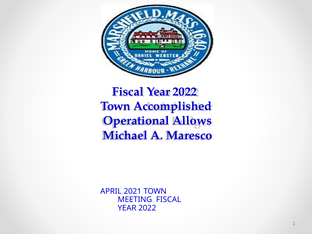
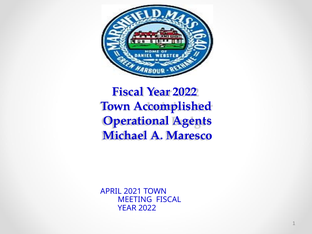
Allows: Allows -> Agents (192, 121)
